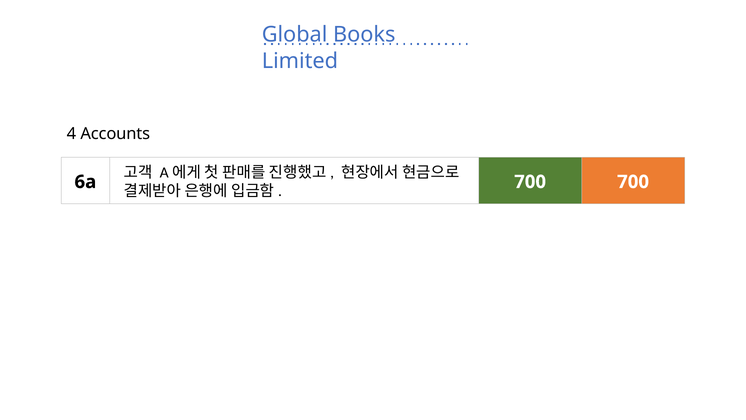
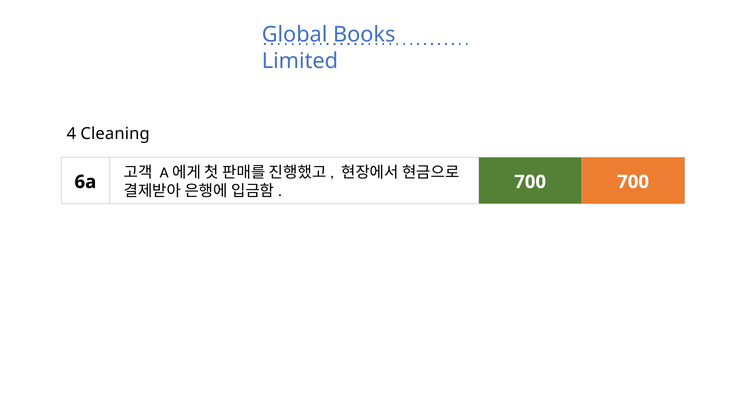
Accounts: Accounts -> Cleaning (115, 134)
